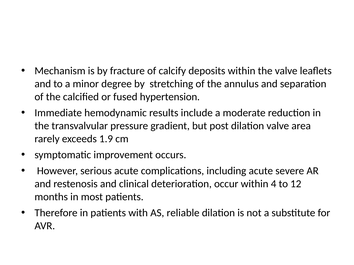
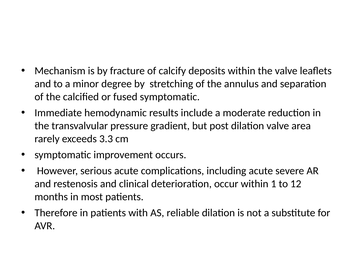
fused hypertension: hypertension -> symptomatic (170, 97)
1.9: 1.9 -> 3.3 (106, 139)
4: 4 -> 1 (274, 184)
